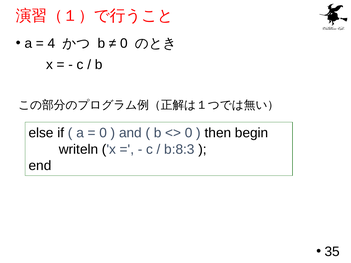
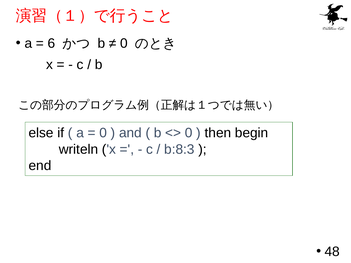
4: 4 -> 6 (52, 43)
35: 35 -> 48 (332, 252)
